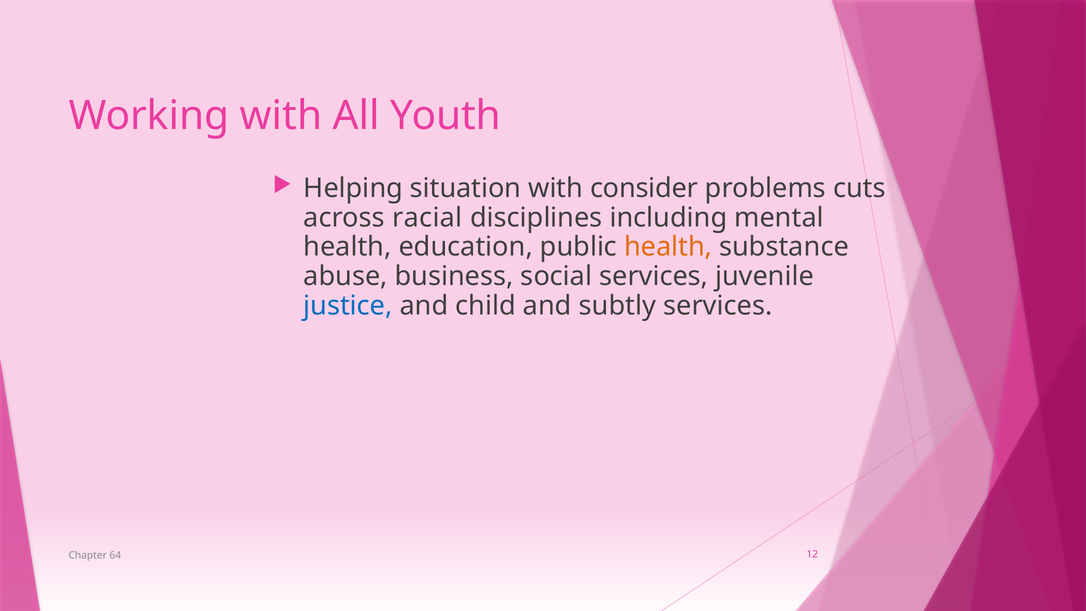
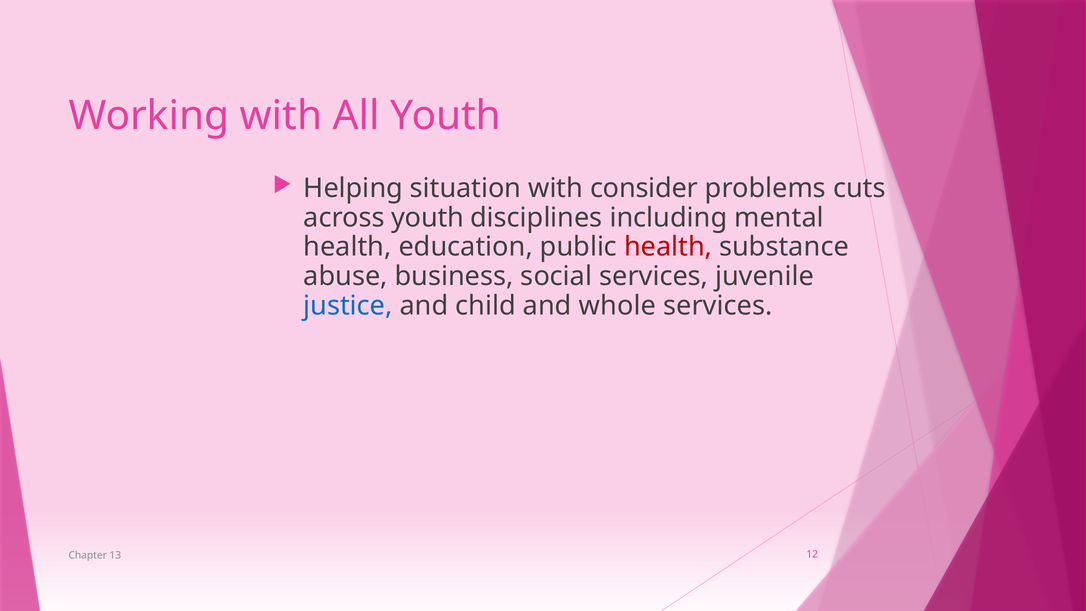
across racial: racial -> youth (428, 218)
health colour: orange -> red (668, 247)
subtly: subtly -> whole (617, 306)
64: 64 -> 13 (115, 555)
